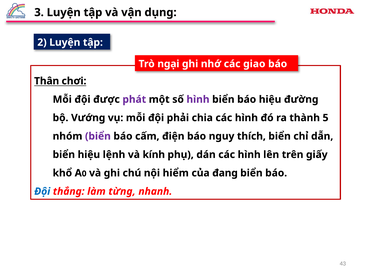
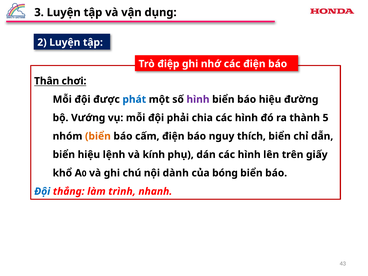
ngại: ngại -> điệp (168, 64)
các giao: giao -> điện (254, 64)
phát colour: purple -> blue (134, 99)
biển colour: purple -> orange (98, 136)
hiểm: hiểm -> dành (176, 173)
đang: đang -> bóng (225, 173)
từng: từng -> trình (122, 191)
